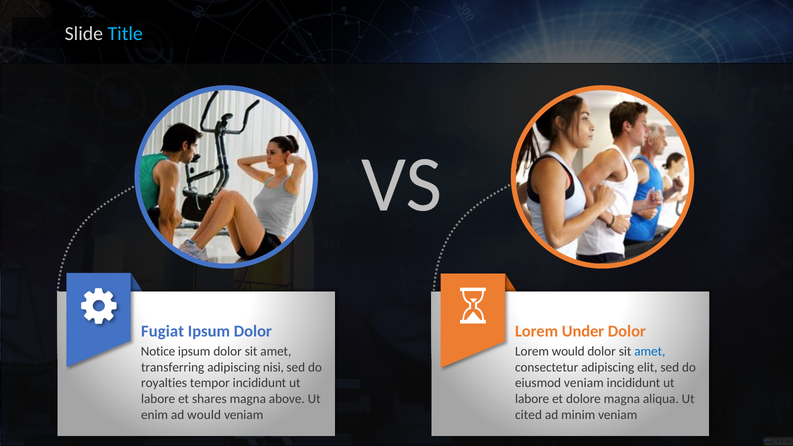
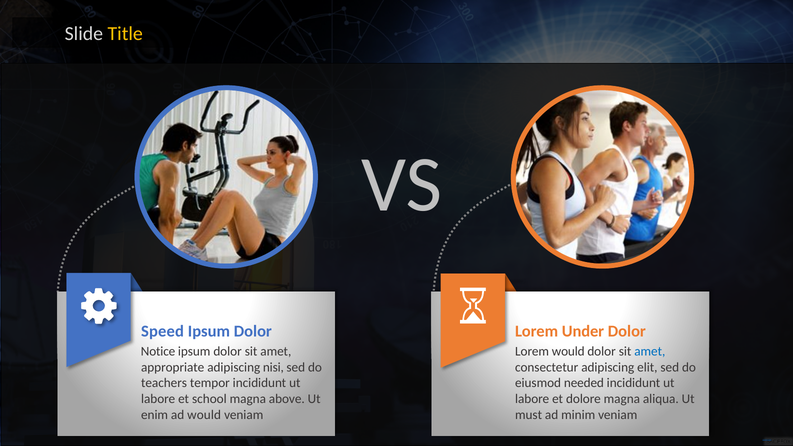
Title colour: light blue -> yellow (125, 34)
Fugiat: Fugiat -> Speed (163, 331)
transferring: transferring -> appropriate (173, 367)
royalties: royalties -> teachers (164, 383)
eiusmod veniam: veniam -> needed (584, 383)
shares: shares -> school (209, 399)
cited: cited -> must (529, 415)
